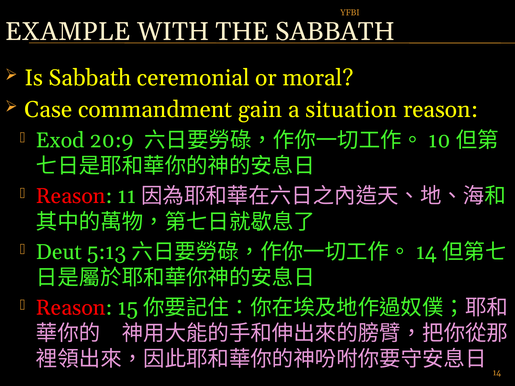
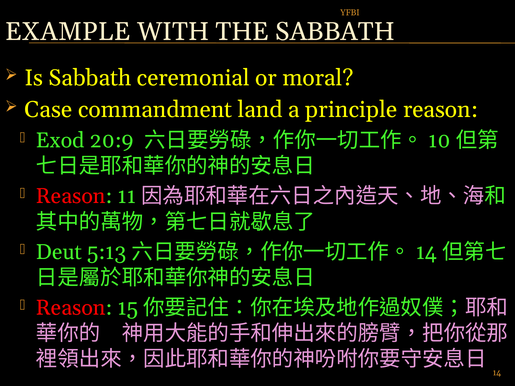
gain: gain -> land (260, 110)
situation: situation -> principle (351, 110)
